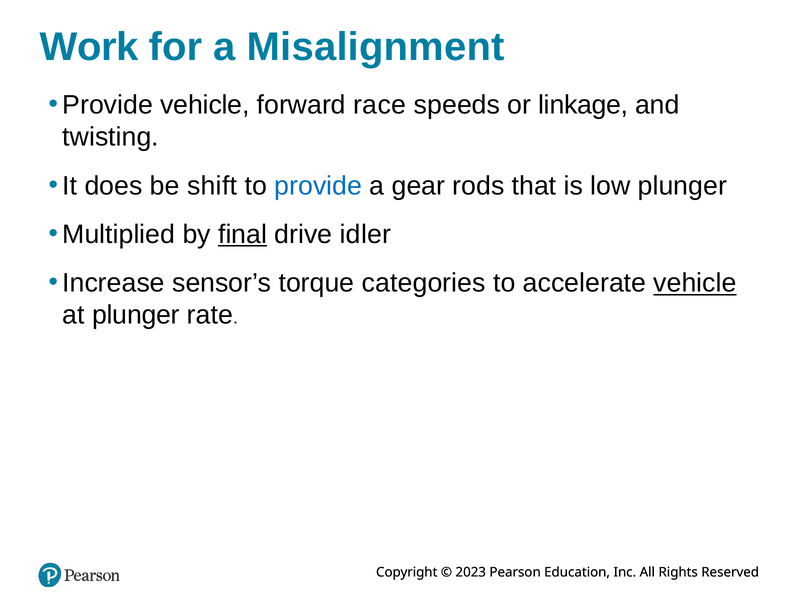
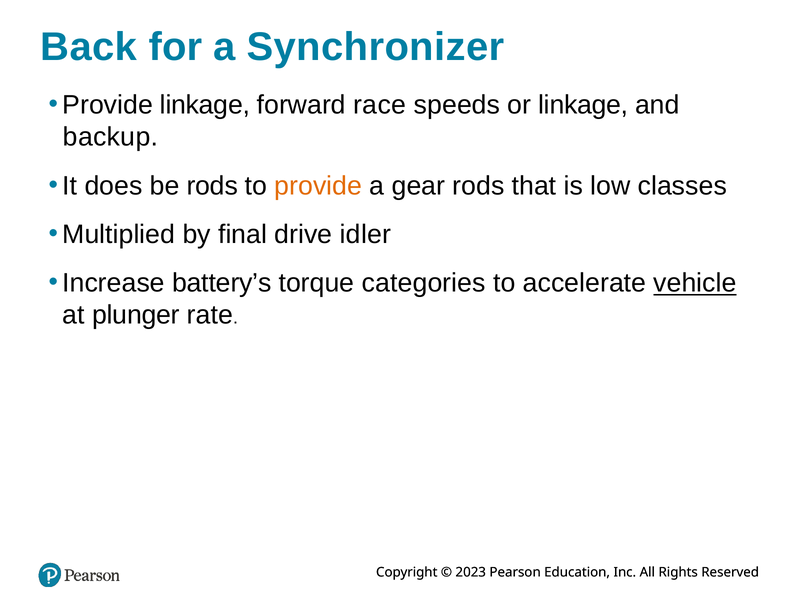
Work: Work -> Back (89, 47)
Misalignment: Misalignment -> Synchronizer (376, 47)
Provide vehicle: vehicle -> linkage (205, 105)
twisting: twisting -> backup (110, 137)
be shift: shift -> rods (212, 186)
provide colour: blue -> orange (318, 186)
low plunger: plunger -> classes (682, 186)
final underline: present -> none (243, 235)
sensor’s: sensor’s -> battery’s (222, 283)
